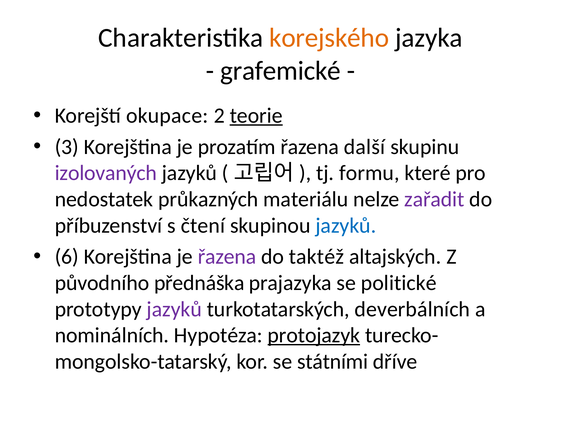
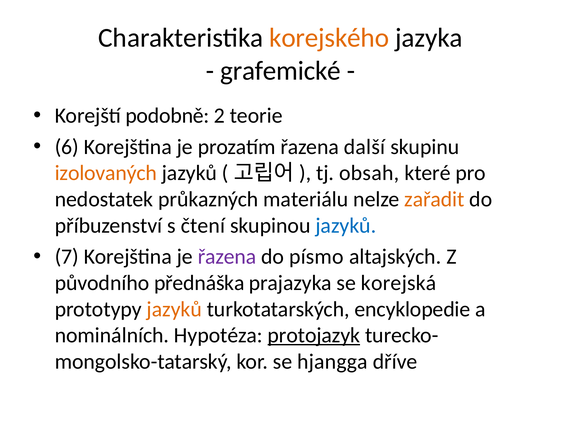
okupace: okupace -> podobně (167, 116)
teorie underline: present -> none (256, 116)
3: 3 -> 6 (67, 147)
izolovaných colour: purple -> orange (106, 173)
formu: formu -> obsah (369, 173)
zařadit colour: purple -> orange (434, 199)
6: 6 -> 7 (67, 257)
taktéž: taktéž -> písmo (316, 257)
politické: politické -> korejská (399, 283)
jazyků colour: purple -> orange (174, 309)
deverbálních: deverbálních -> encyklopedie (412, 309)
státními: státními -> hjangga (332, 361)
